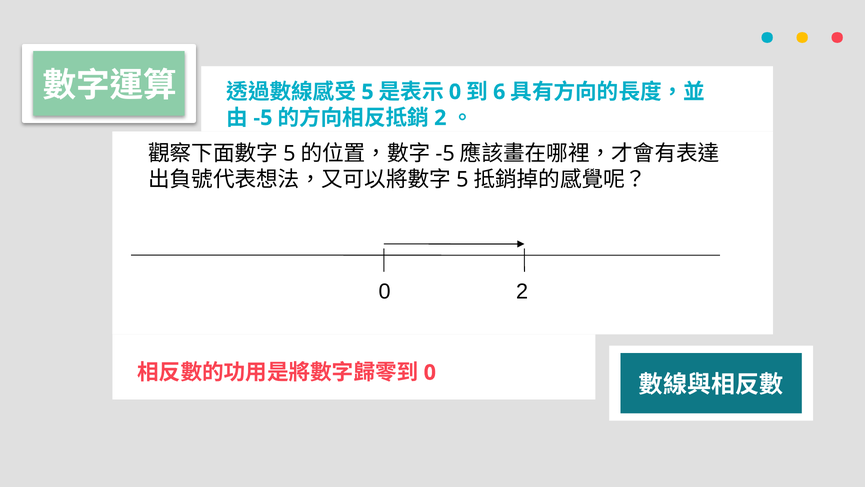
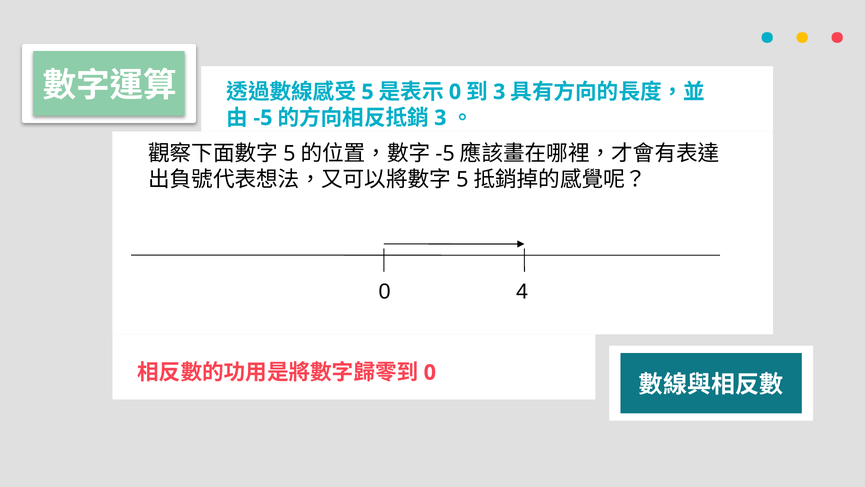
6: 6 -> 3 (499, 92)
2: 2 -> 3 (440, 118)
0 2: 2 -> 4 (522, 291)
